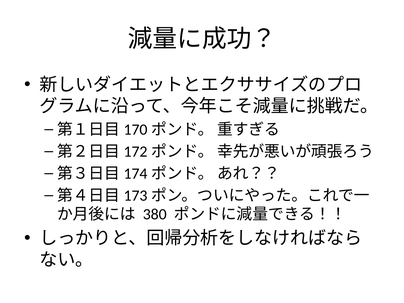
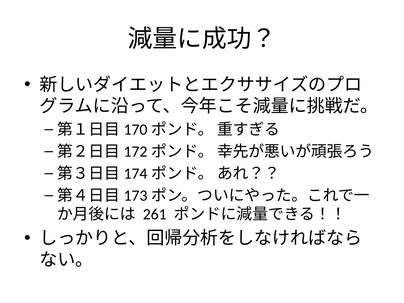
380: 380 -> 261 (155, 214)
